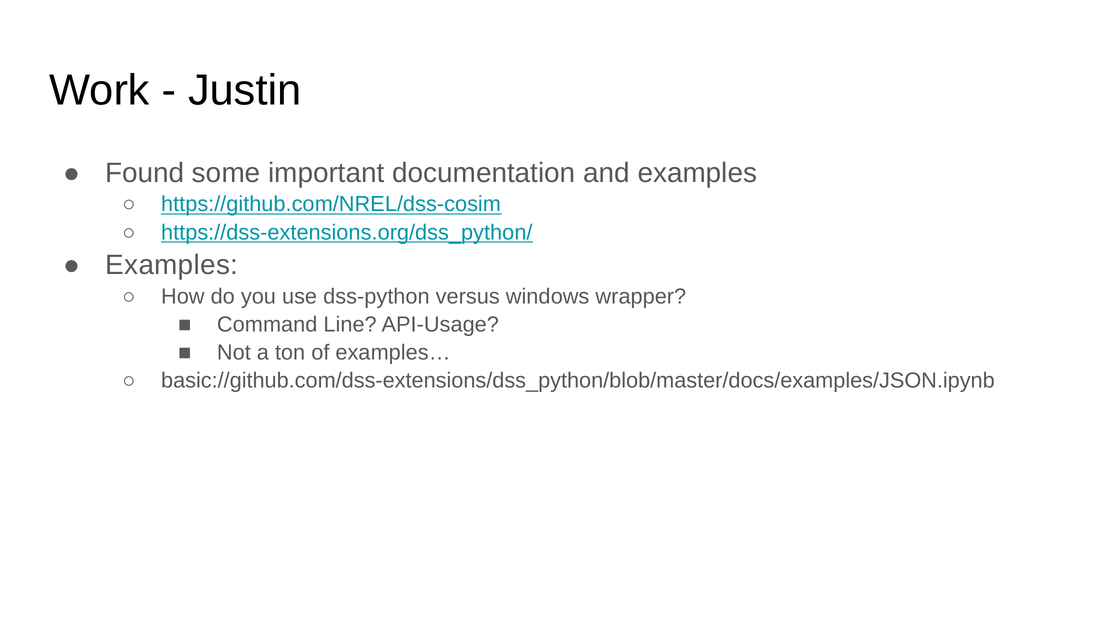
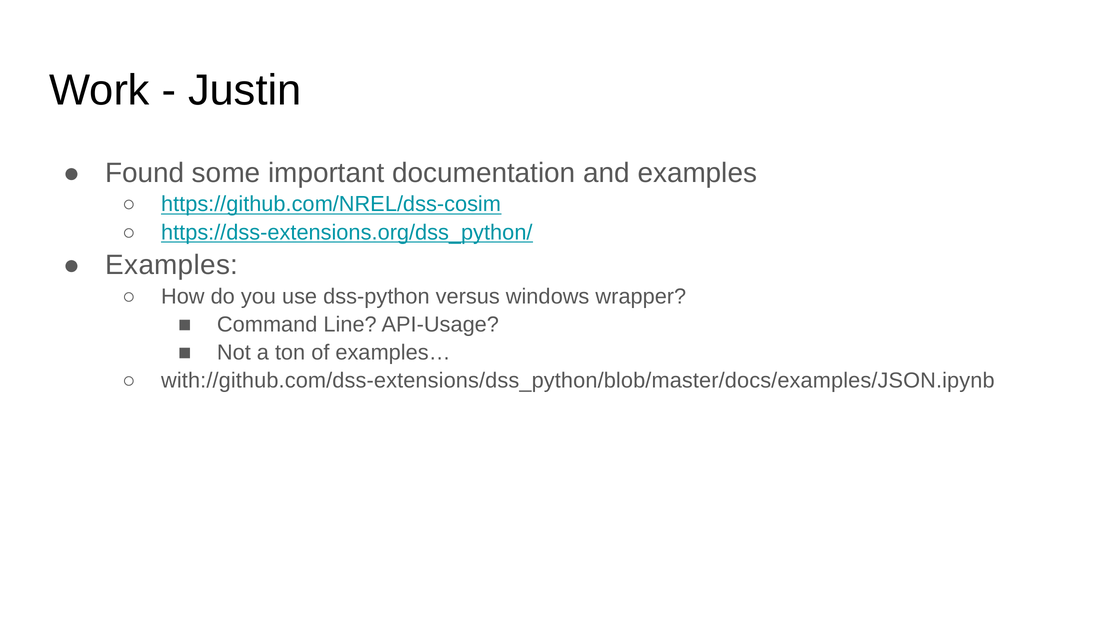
basic://github.com/dss-extensions/dss_python/blob/master/docs/examples/JSON.ipynb: basic://github.com/dss-extensions/dss_python/blob/master/docs/examples/JSON.ipynb -> with://github.com/dss-extensions/dss_python/blob/master/docs/examples/JSON.ipynb (578, 381)
